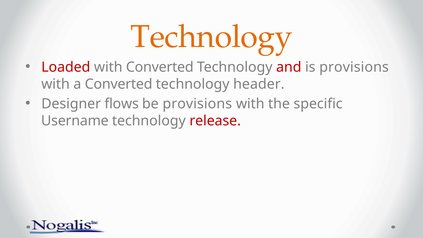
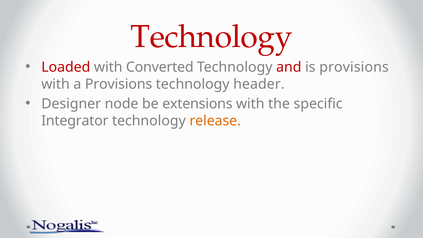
Technology colour: orange -> red (212, 37)
a Converted: Converted -> Provisions (119, 84)
flows: flows -> node (122, 104)
be provisions: provisions -> extensions (197, 104)
Username: Username -> Integrator (75, 121)
release colour: red -> orange (215, 121)
